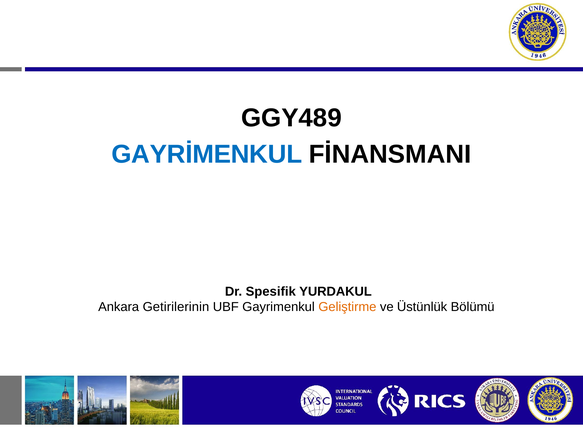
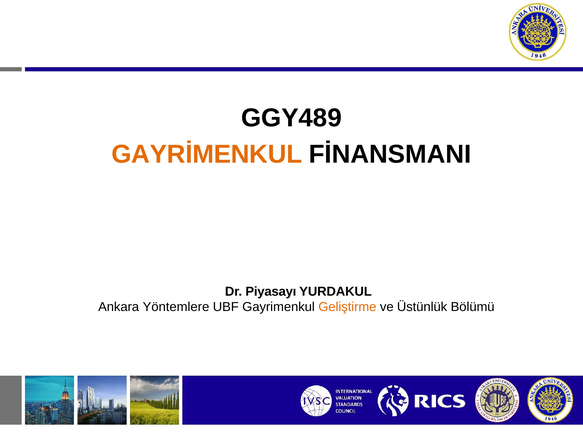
GAYRİMENKUL colour: blue -> orange (207, 154)
Spesifik: Spesifik -> Piyasayı (271, 292)
Getirilerinin: Getirilerinin -> Yöntemlere (176, 307)
